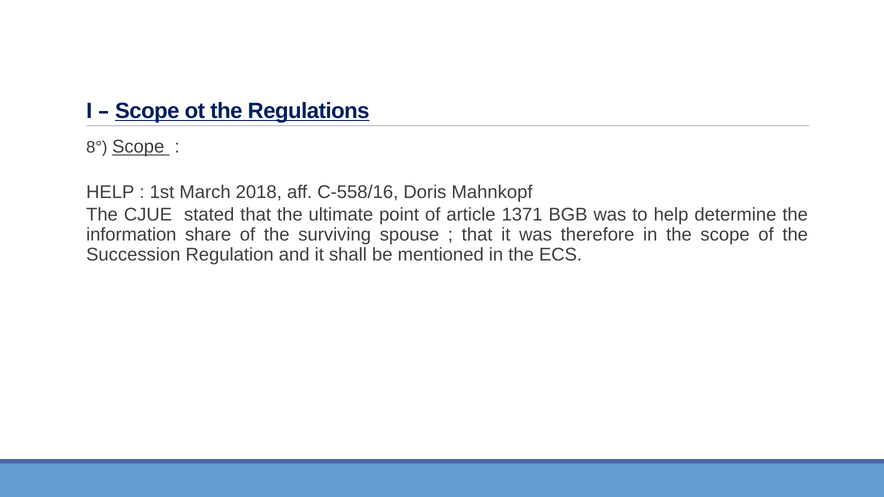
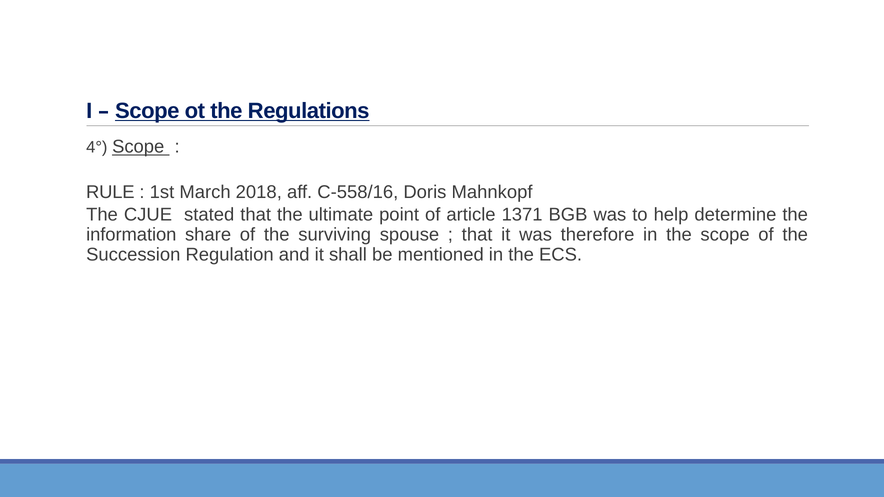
8°: 8° -> 4° (97, 148)
HELP: HELP -> RULE (110, 192)
